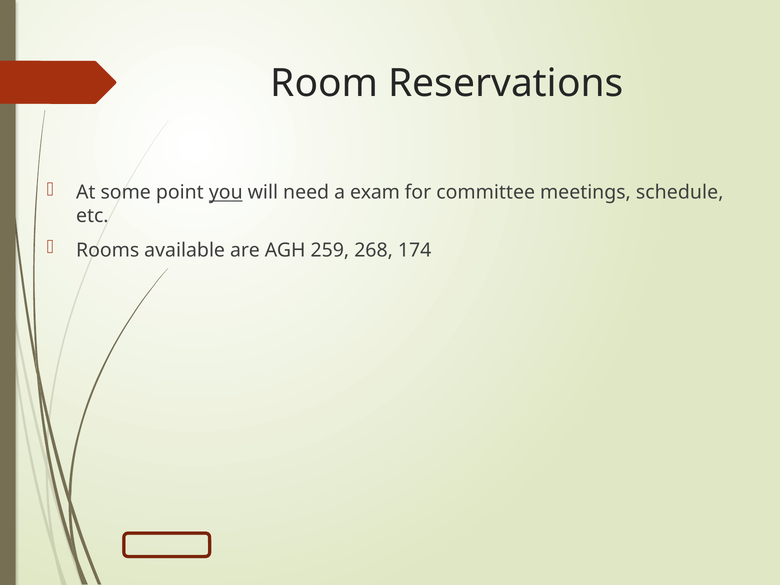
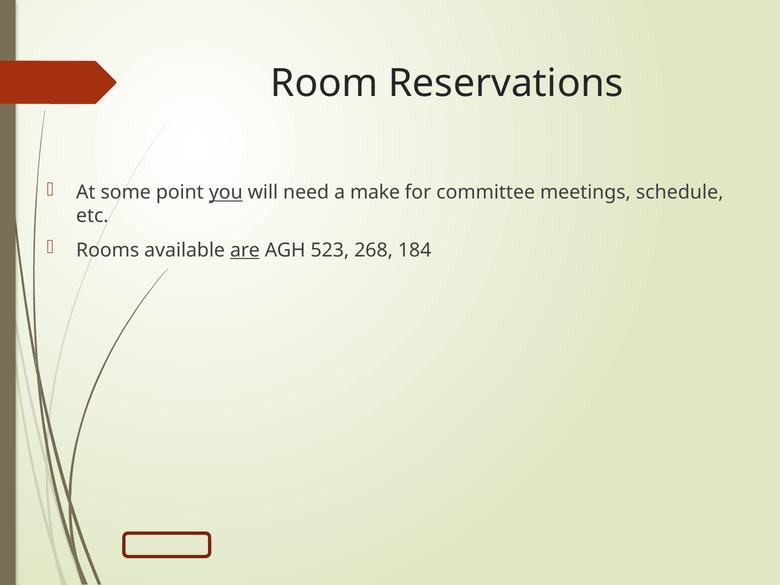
exam: exam -> make (375, 192)
are underline: none -> present (245, 250)
259: 259 -> 523 (330, 250)
174: 174 -> 184 (415, 250)
